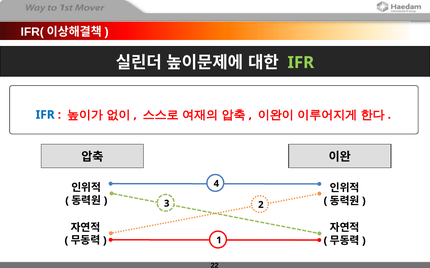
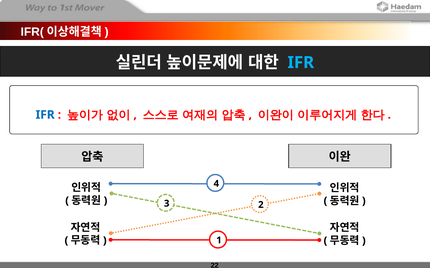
IFR colour: light green -> light blue (301, 63)
